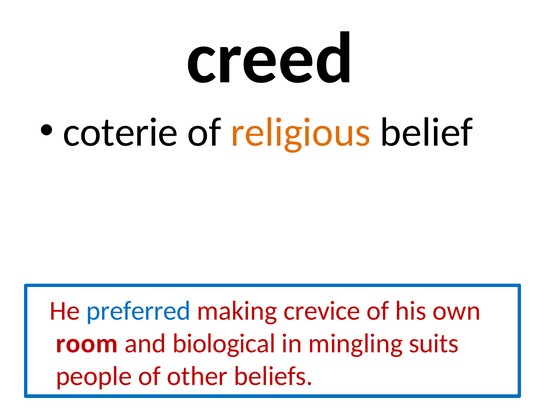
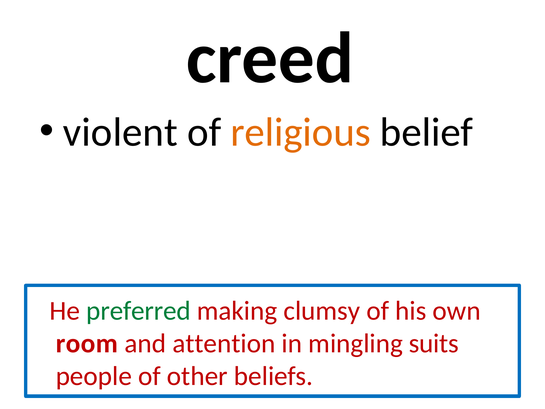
coterie: coterie -> violent (120, 132)
preferred colour: blue -> green (139, 311)
crevice: crevice -> clumsy (322, 311)
biological: biological -> attention (224, 343)
